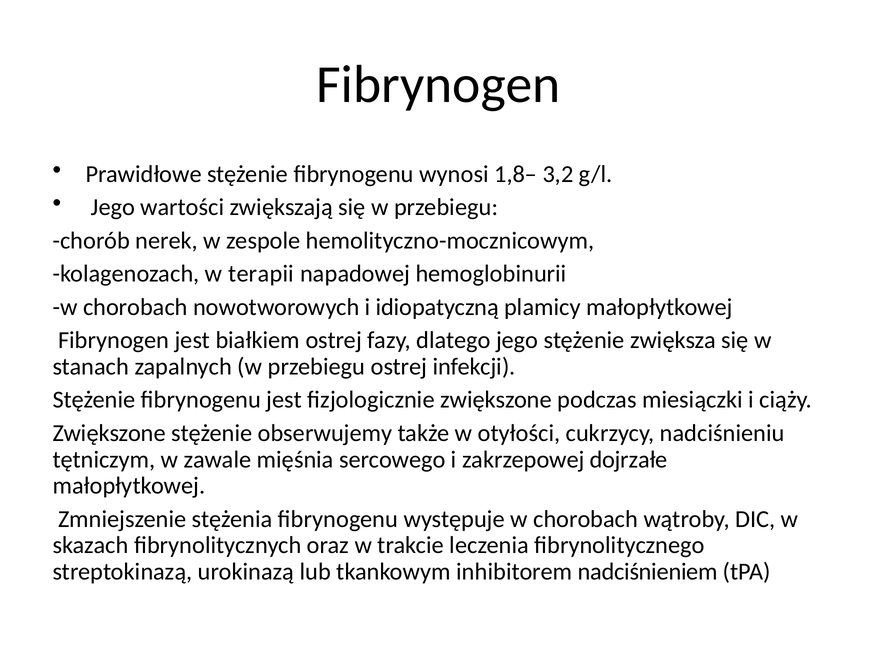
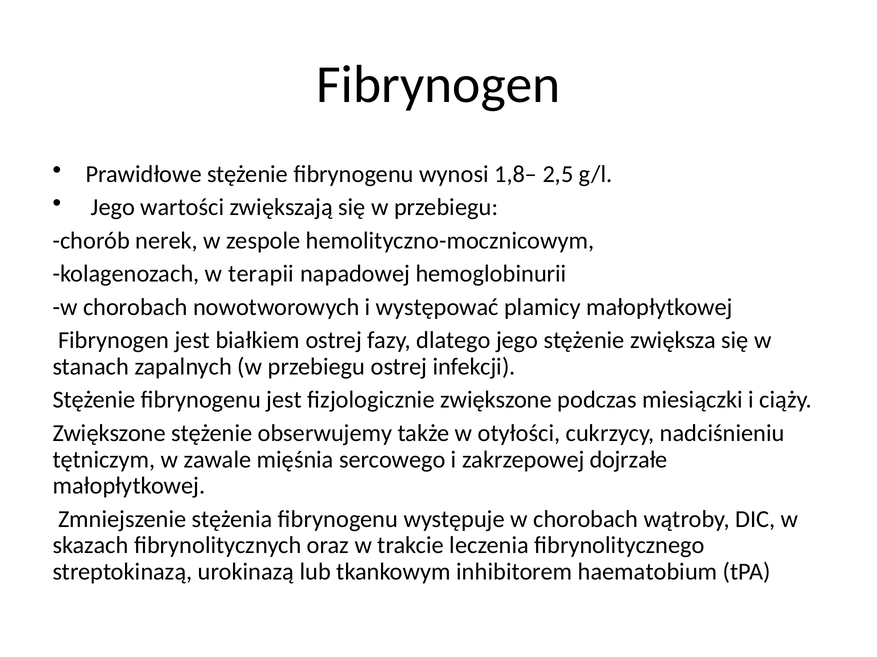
3,2: 3,2 -> 2,5 (558, 174)
idiopatyczną: idiopatyczną -> występować (437, 307)
nadciśnieniem: nadciśnieniem -> haematobium (648, 572)
